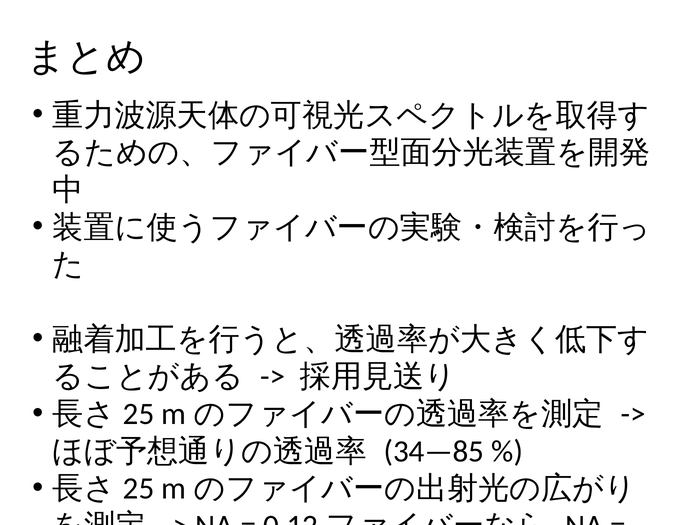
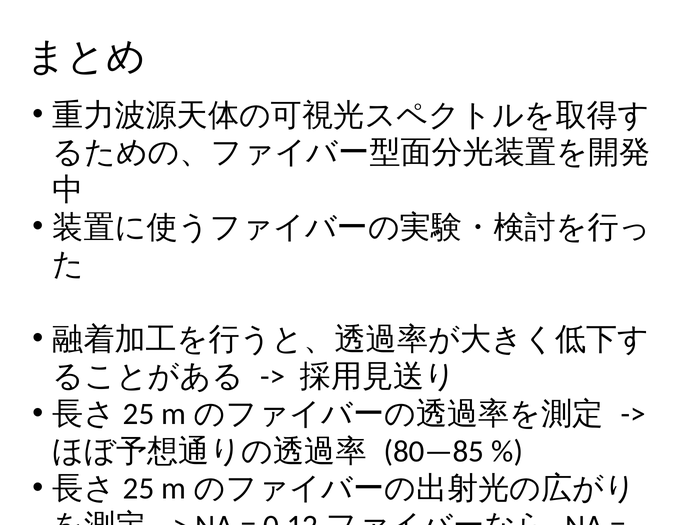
34—85: 34—85 -> 80—85 (434, 451)
